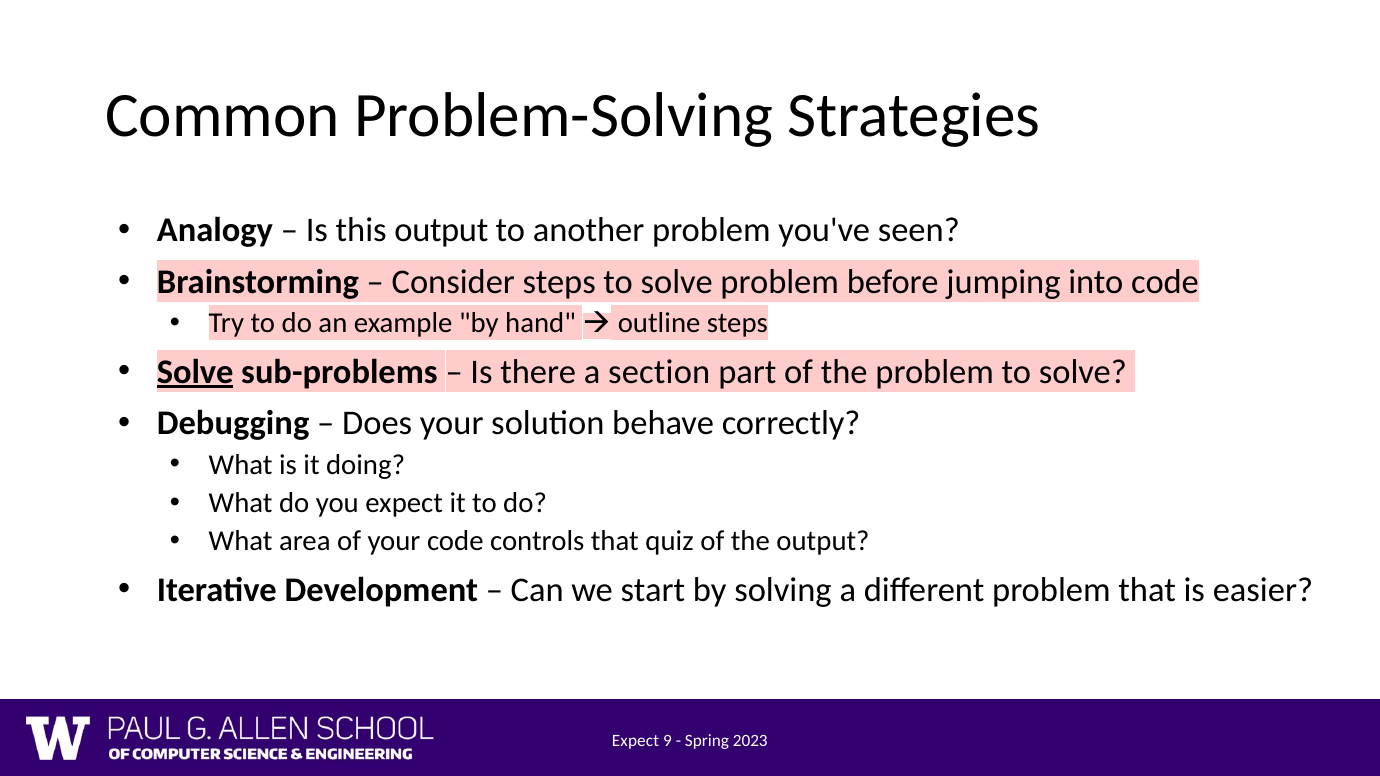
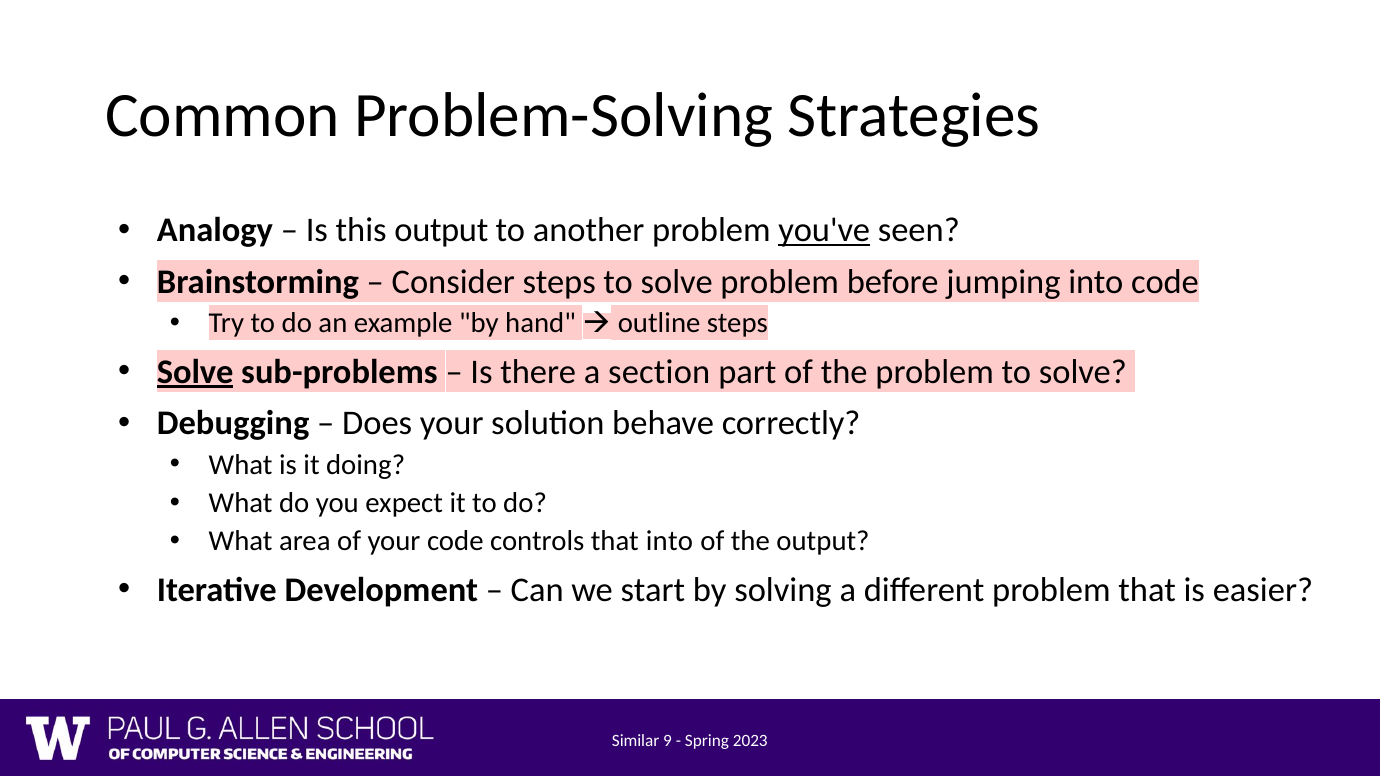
you've underline: none -> present (824, 230)
that quiz: quiz -> into (669, 541)
Expect: Expect -> Similar (636, 741)
